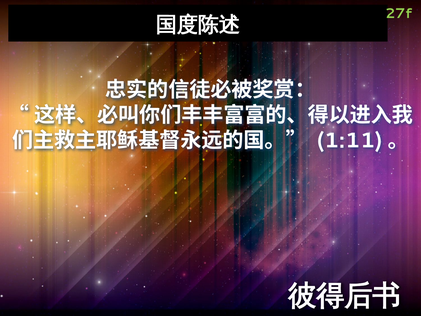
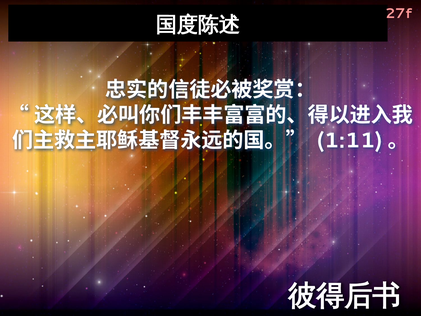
27f colour: light green -> pink (399, 14)
